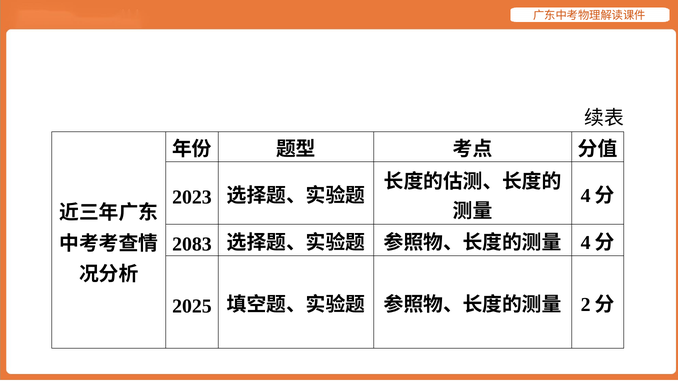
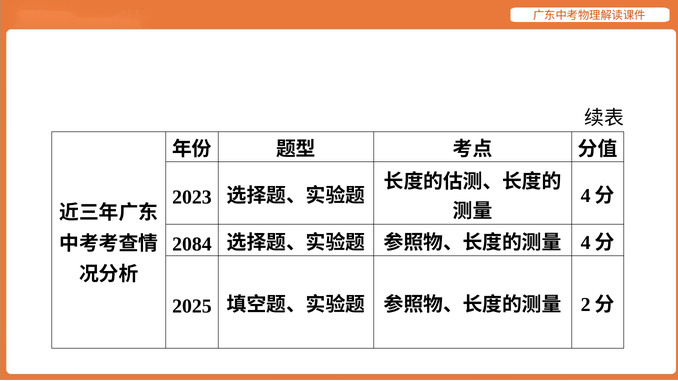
2083: 2083 -> 2084 (192, 244)
